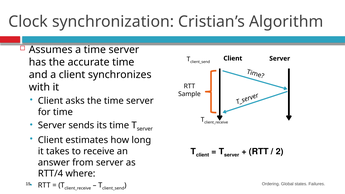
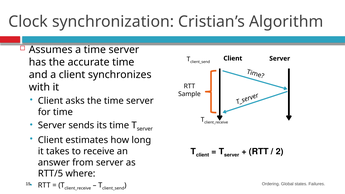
RTT/4: RTT/4 -> RTT/5 (50, 174)
